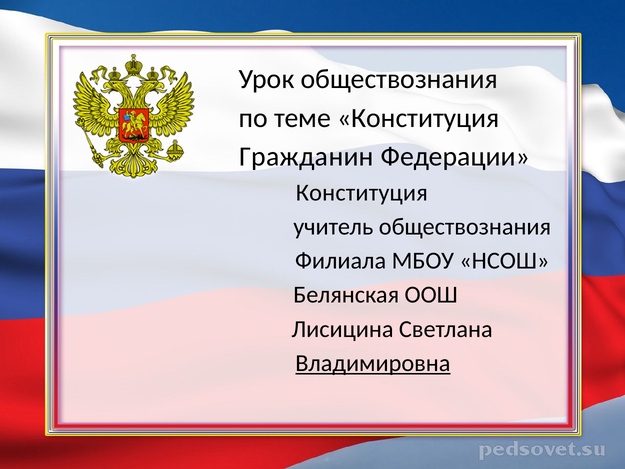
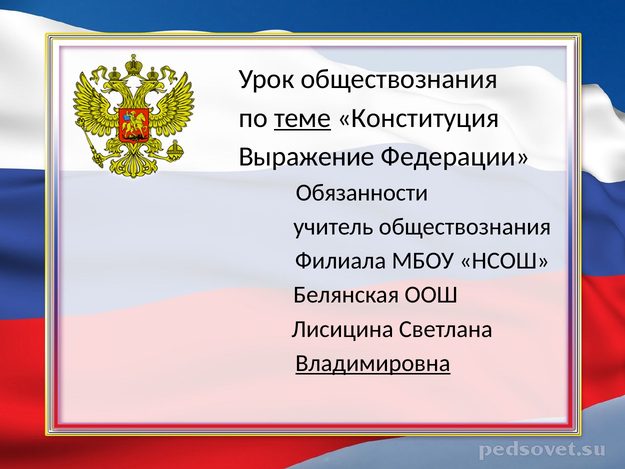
теме underline: none -> present (302, 118)
Гражданин: Гражданин -> Выражение (307, 157)
Конституция: Конституция -> Обязанности (362, 193)
